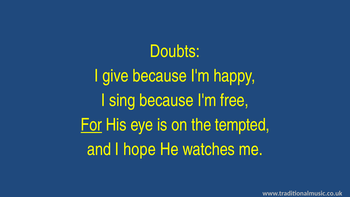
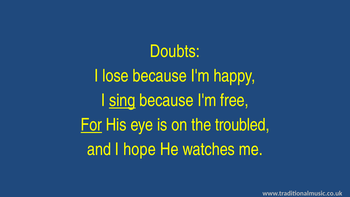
give: give -> lose (116, 76)
sing underline: none -> present (122, 100)
tempted: tempted -> troubled (242, 125)
